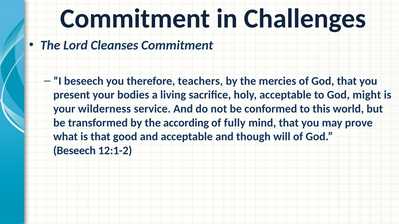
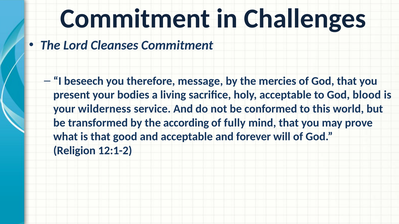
teachers: teachers -> message (200, 81)
might: might -> blood (367, 95)
though: though -> forever (253, 137)
Beseech: Beseech -> Religion (74, 151)
